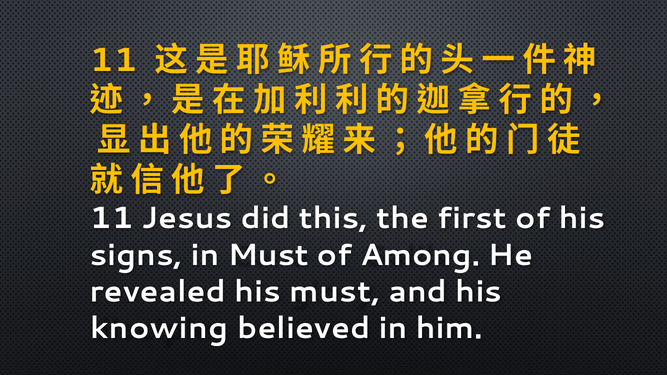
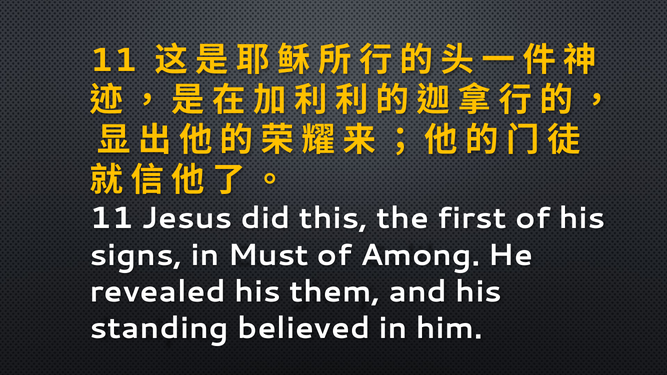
his must: must -> them (335, 292)
knowing: knowing -> standing (159, 328)
